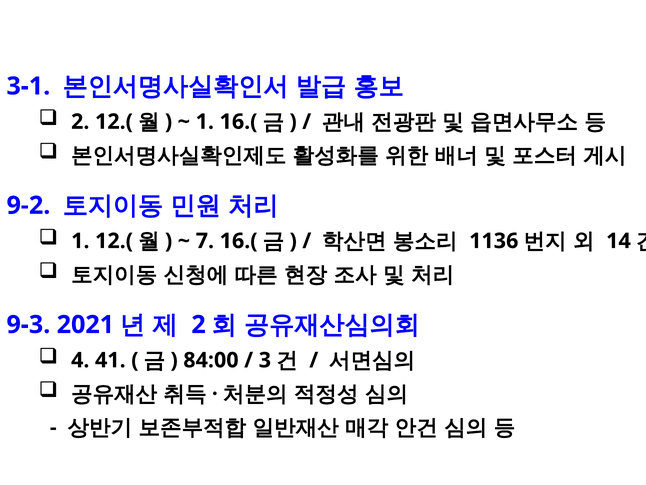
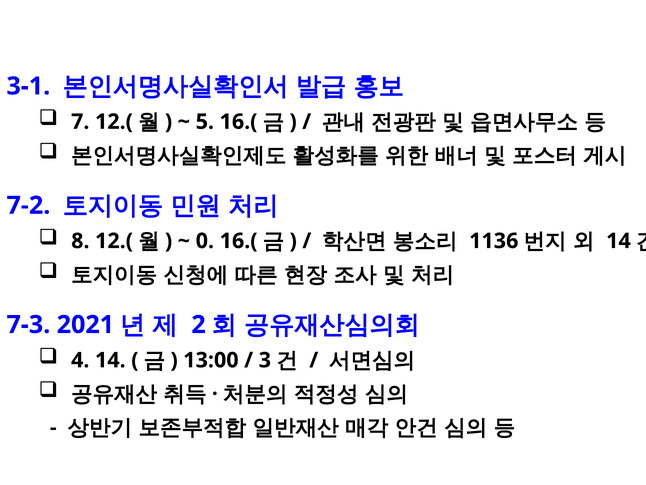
2: 2 -> 7 (80, 122)
1: 1 -> 5 (205, 122)
9-2: 9-2 -> 7-2 (28, 205)
1: 1 -> 8 (80, 241)
7: 7 -> 0 (205, 241)
9-3: 9-3 -> 7-3 (28, 324)
4 41: 41 -> 14 (110, 360)
84:00: 84:00 -> 13:00 (211, 360)
